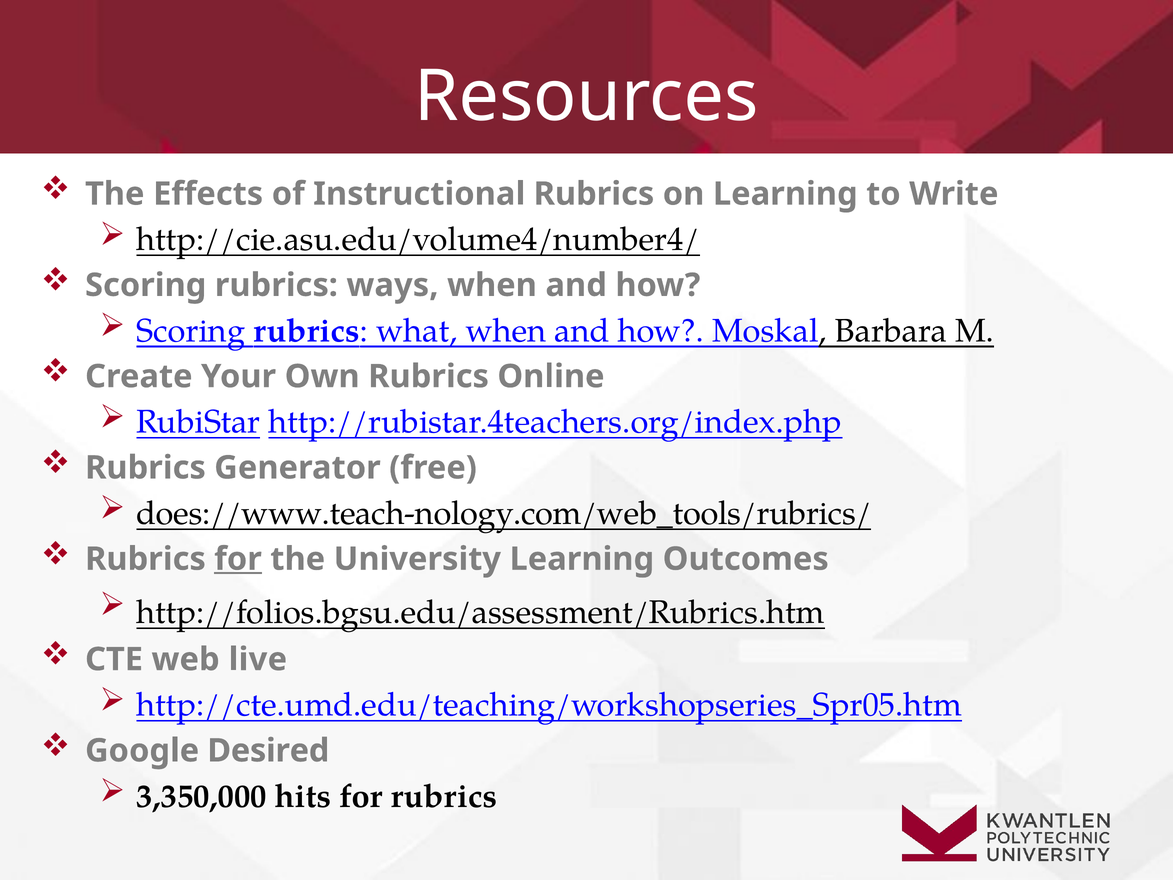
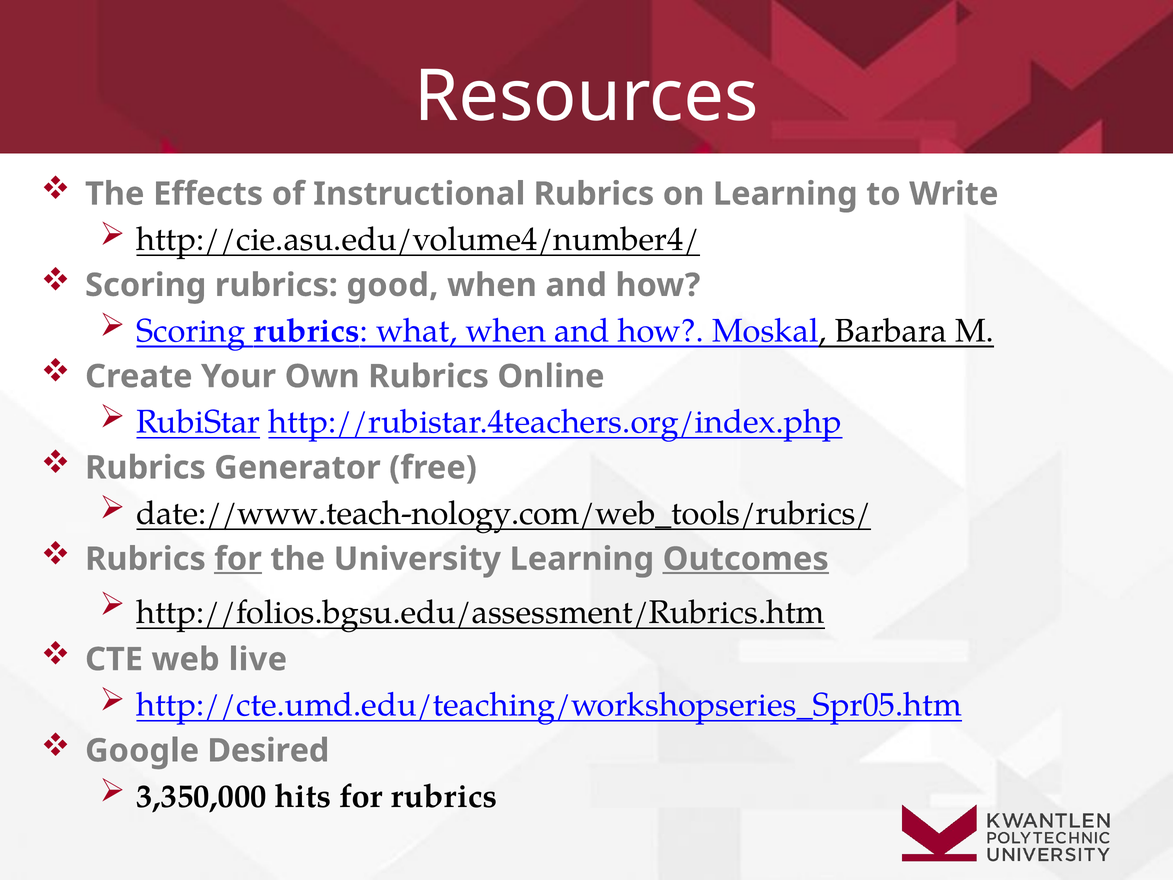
ways: ways -> good (392, 285)
does://www.teach-nology.com/web_tools/rubrics/: does://www.teach-nology.com/web_tools/rubrics/ -> date://www.teach-nology.com/web_tools/rubrics/ (504, 513)
Outcomes underline: none -> present (746, 559)
